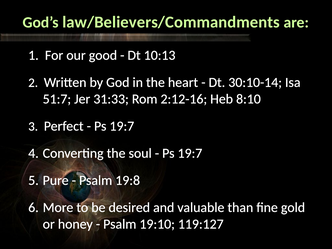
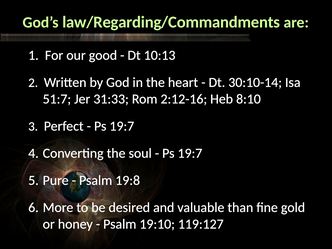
law/Believers/Commandments: law/Believers/Commandments -> law/Regarding/Commandments (171, 22)
